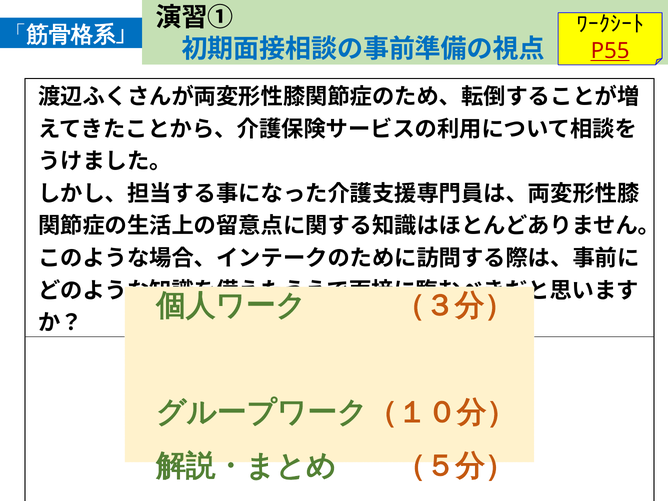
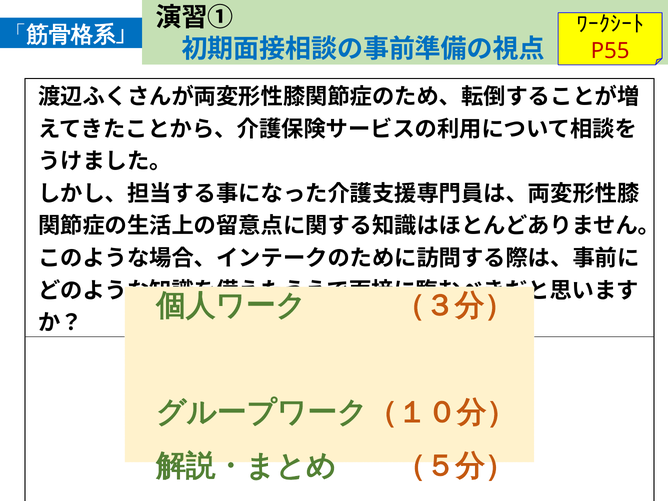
P55 underline: present -> none (610, 51)
